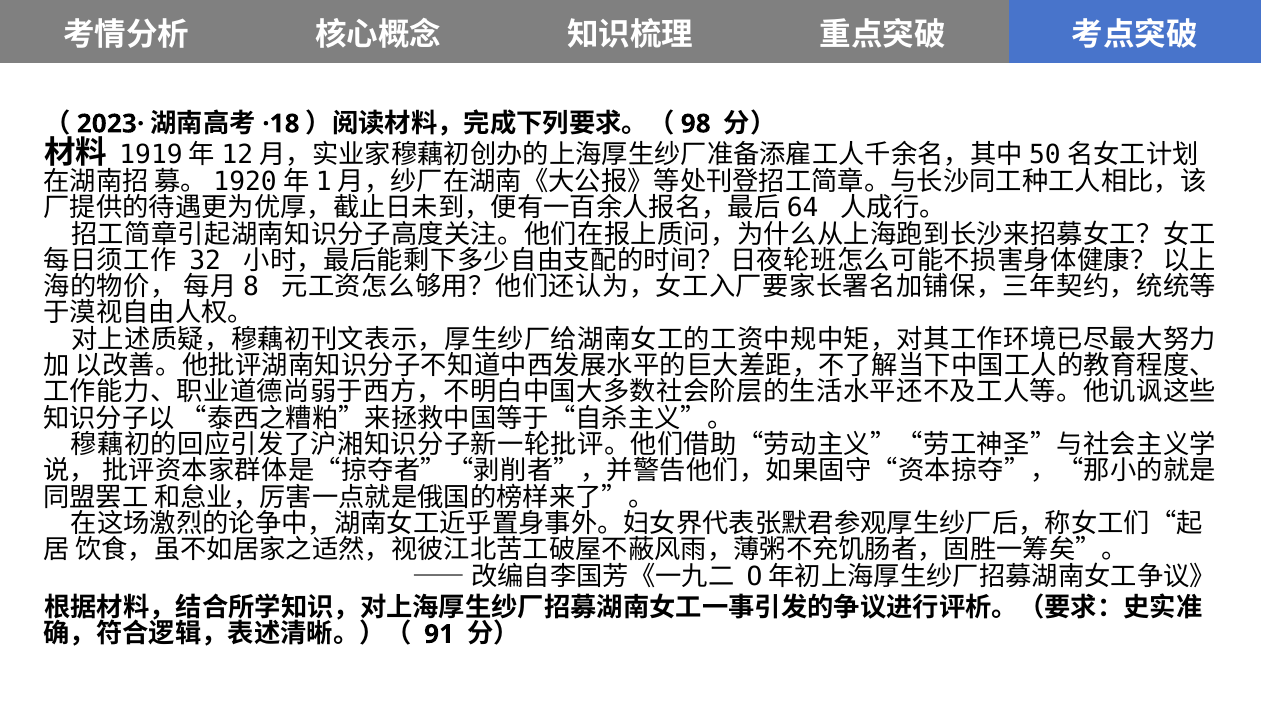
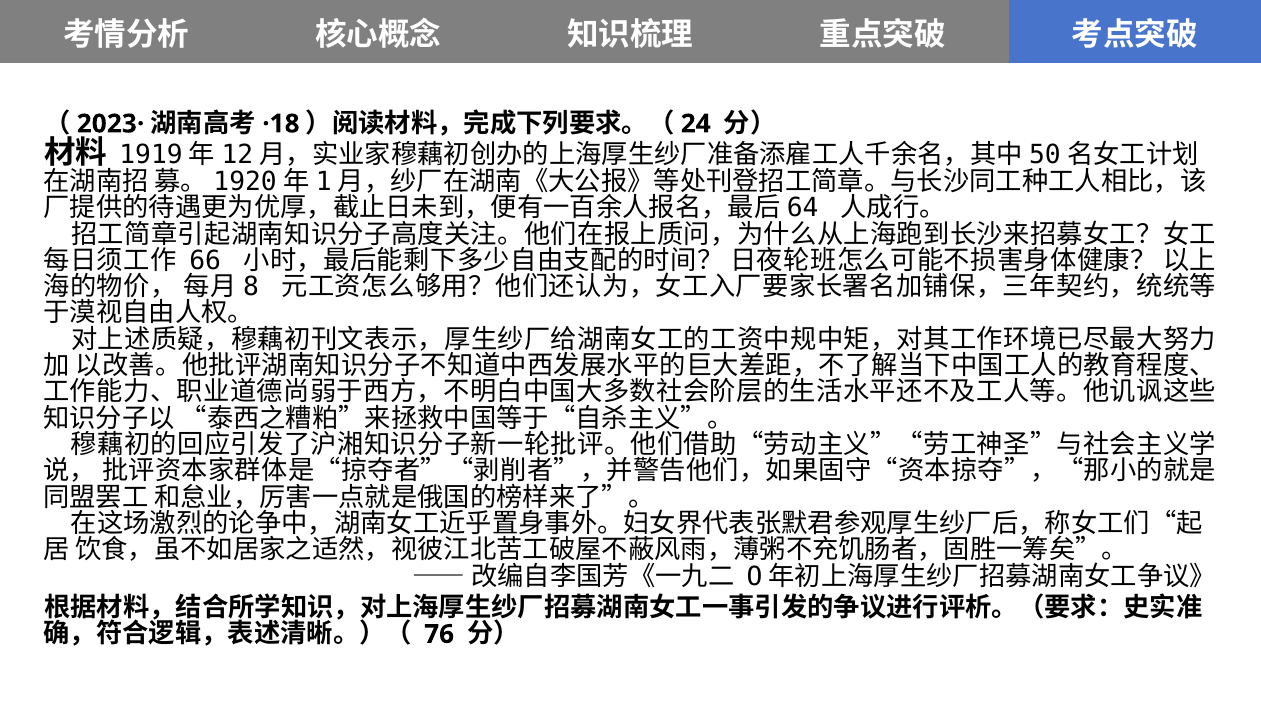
98: 98 -> 24 (696, 124)
32: 32 -> 66 (205, 260)
91: 91 -> 76 (439, 634)
